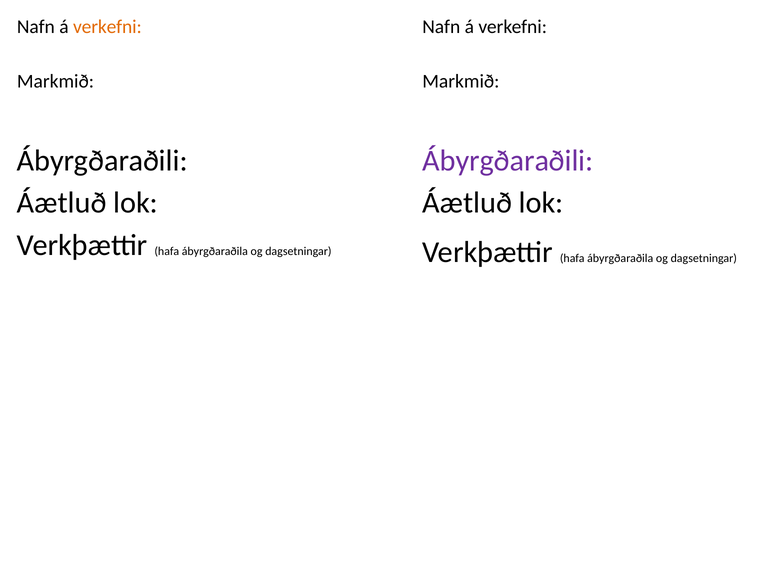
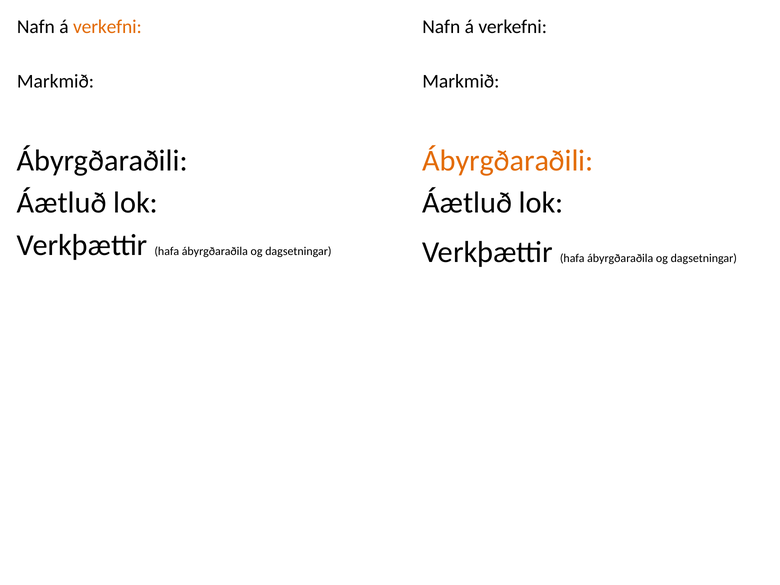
Ábyrgðaraðili colour: purple -> orange (508, 161)
